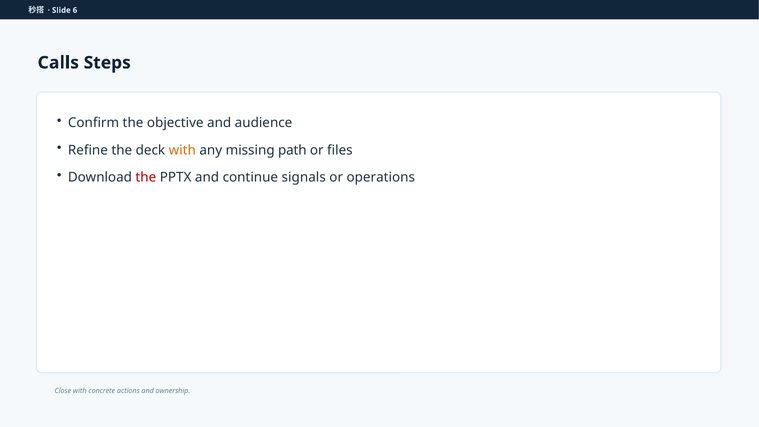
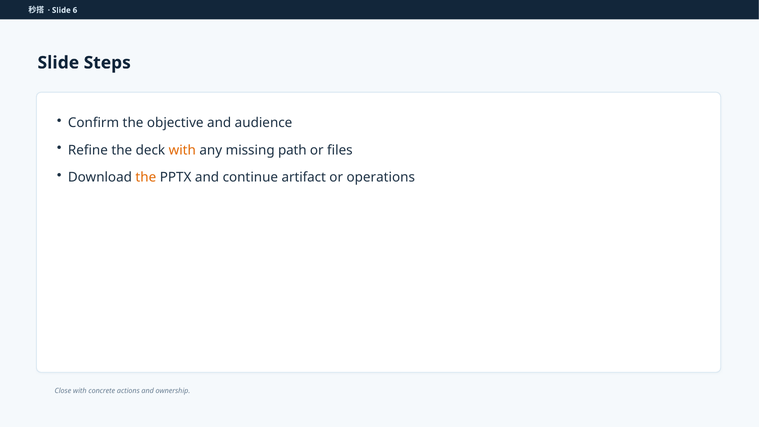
Calls: Calls -> Slide (58, 63)
the colour: red -> orange (146, 177)
signals: signals -> artifact (304, 177)
